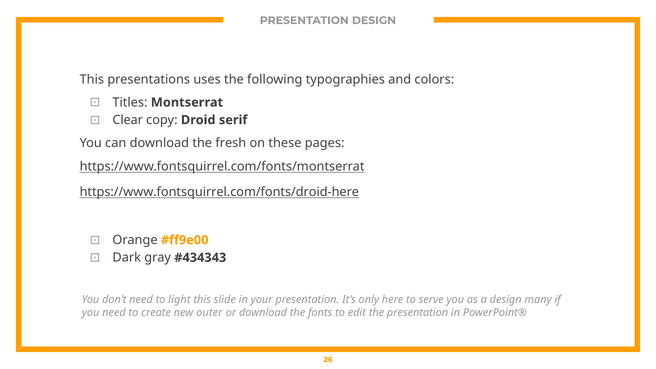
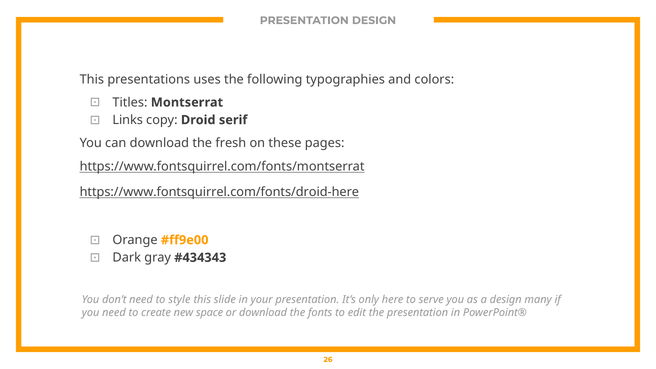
Clear: Clear -> Links (128, 120)
light: light -> style (179, 299)
outer: outer -> space (210, 313)
